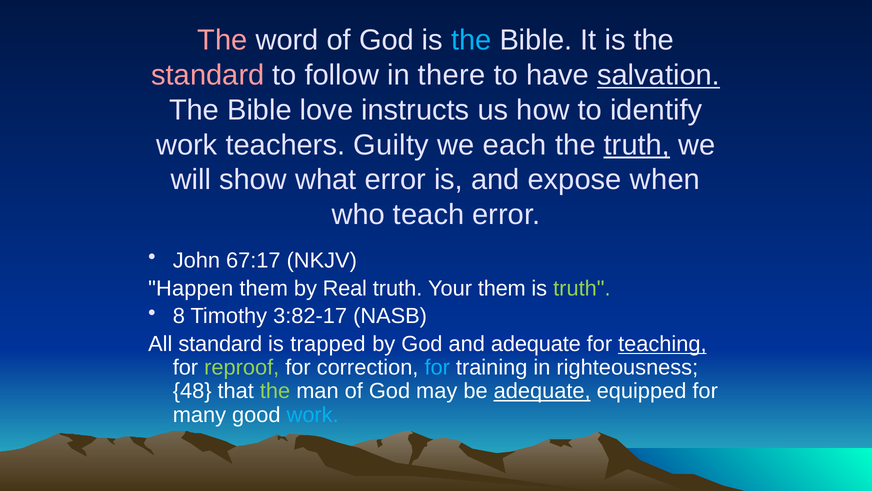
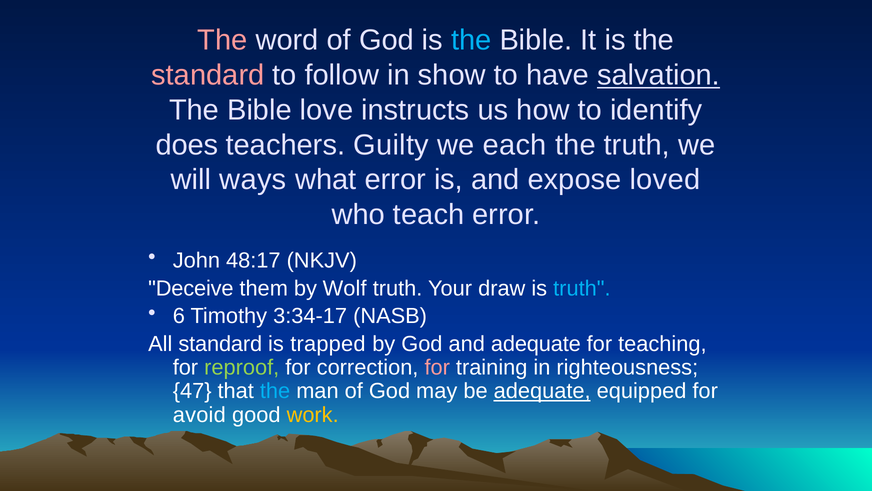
there: there -> show (452, 75)
work: work -> does (187, 145)
truth underline: present -> none (637, 145)
show: show -> ways (253, 180)
when: when -> loved (665, 180)
67:17: 67:17 -> 48:17 (253, 260)
Happen: Happen -> Deceive (191, 288)
Real: Real -> Wolf (345, 288)
Your them: them -> draw (502, 288)
truth colour: light green -> light blue (582, 288)
8: 8 -> 6 (179, 316)
3:82-17: 3:82-17 -> 3:34-17 (310, 316)
teaching underline: present -> none (662, 344)
for colour: light blue -> pink (437, 367)
48: 48 -> 47 (192, 391)
the colour: light green -> light blue (275, 391)
many: many -> avoid (199, 414)
work colour: light blue -> yellow (313, 414)
